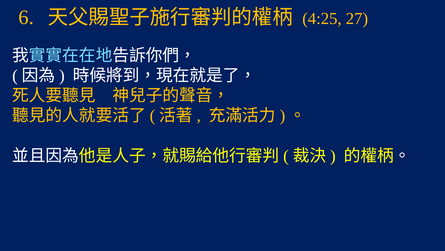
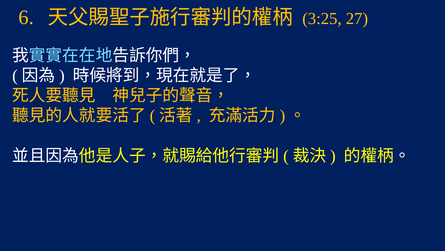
4:25: 4:25 -> 3:25 (322, 19)
